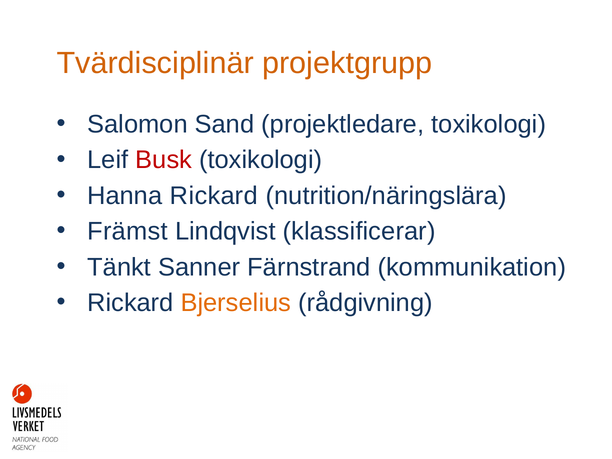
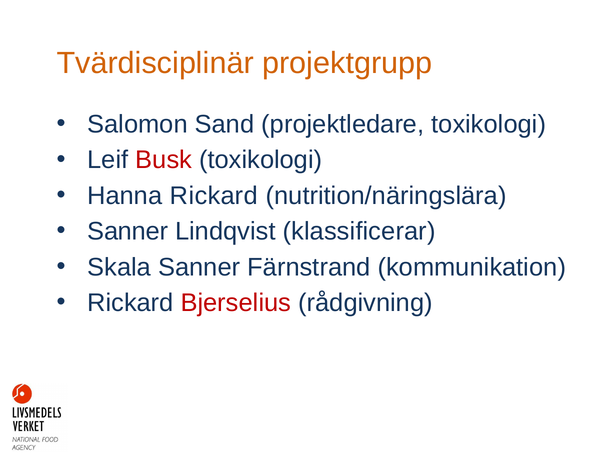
Främst: Främst -> Sanner (128, 231)
Tänkt: Tänkt -> Skala (119, 267)
Bjerselius colour: orange -> red (236, 303)
